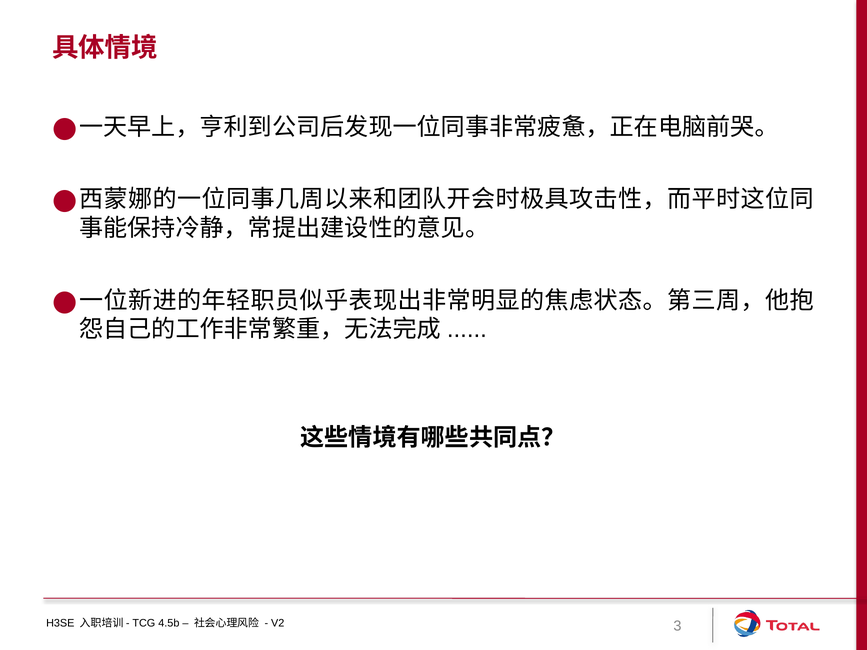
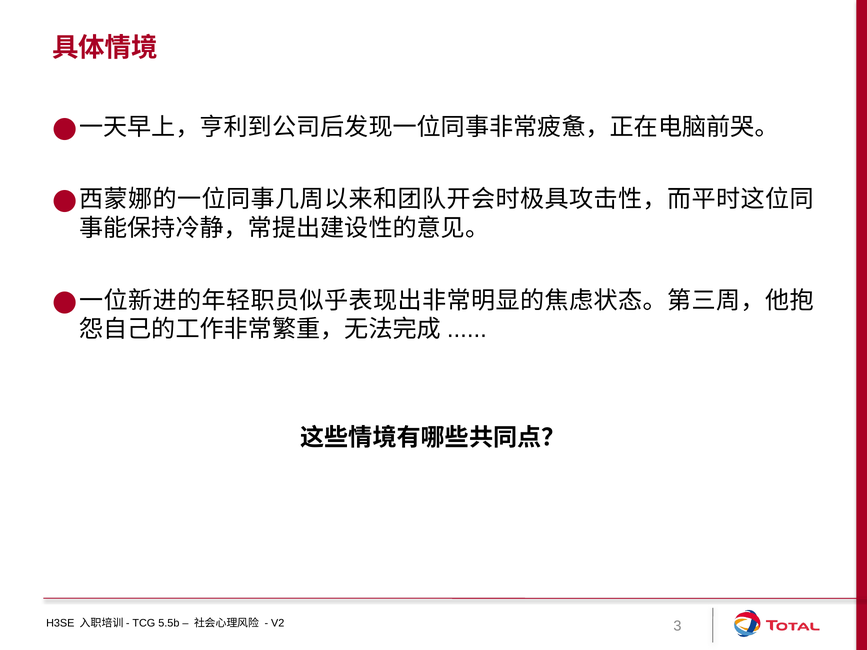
4.5b: 4.5b -> 5.5b (169, 623)
